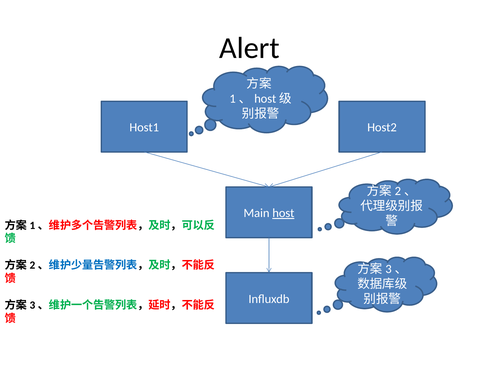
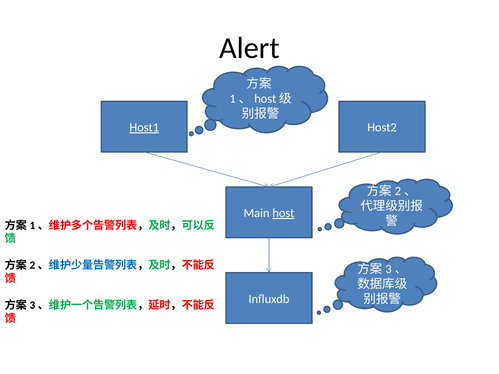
Host1 underline: none -> present (144, 128)
